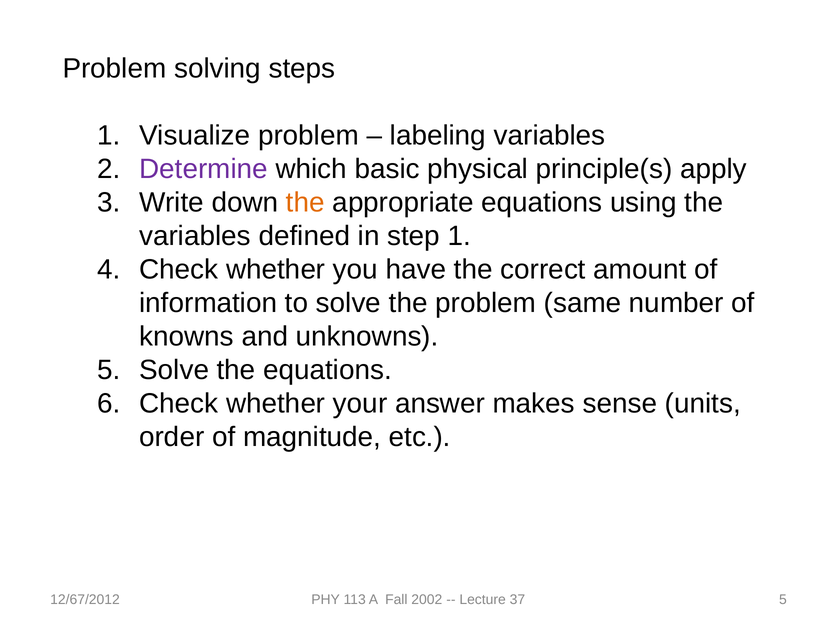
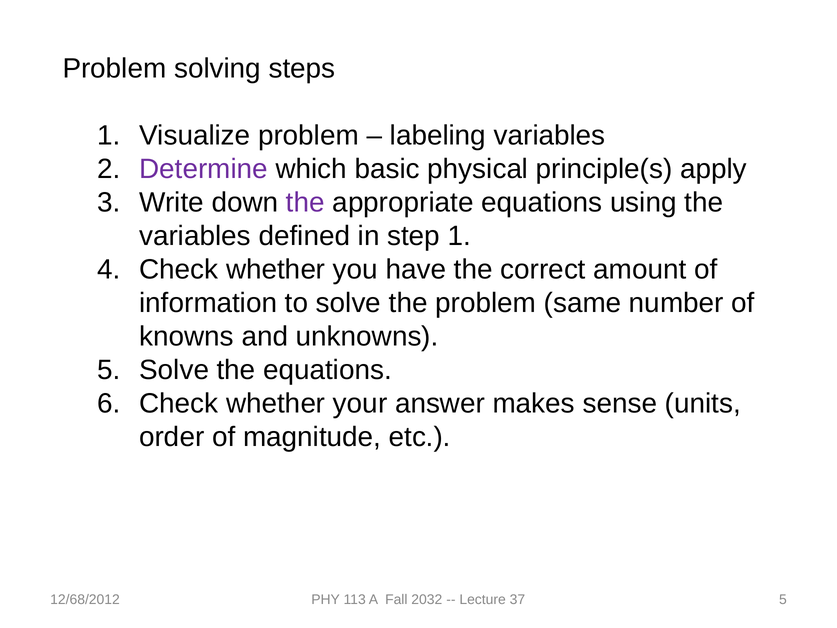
the colour: orange -> purple (305, 202)
12/67/2012: 12/67/2012 -> 12/68/2012 (85, 599)
2002: 2002 -> 2032 (427, 599)
